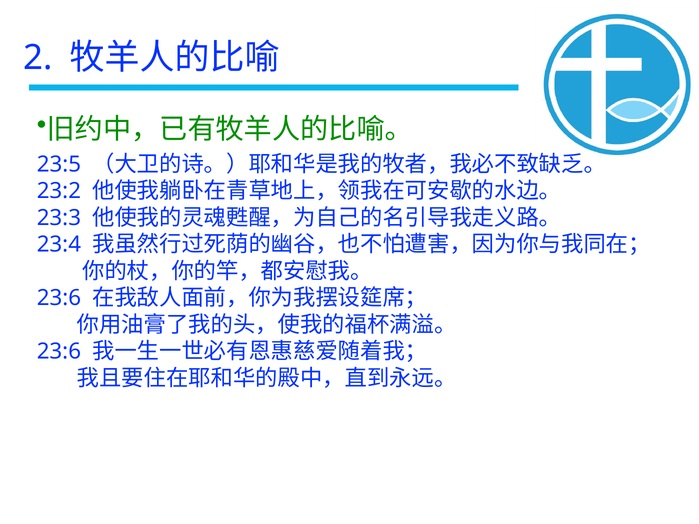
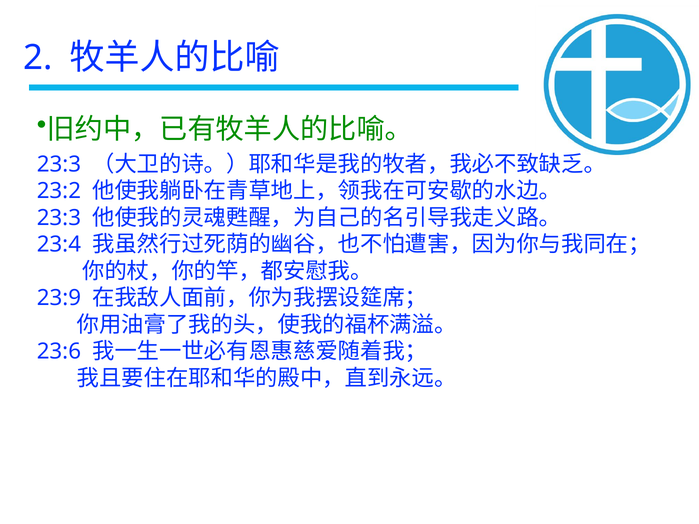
23:5: 23:5 -> 23:3 (59, 164)
23:6: 23:6 -> 23:9 (59, 298)
